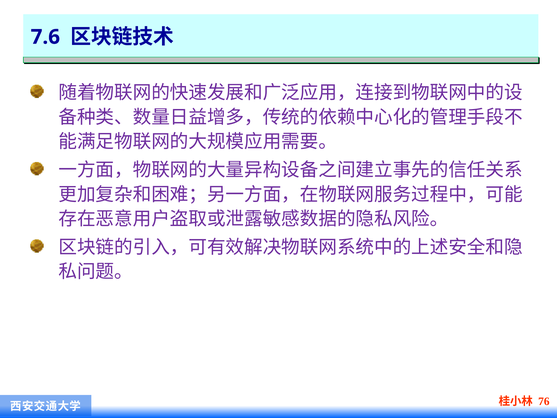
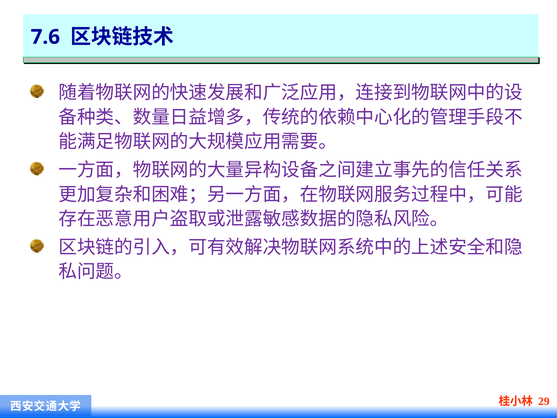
76: 76 -> 29 (544, 401)
